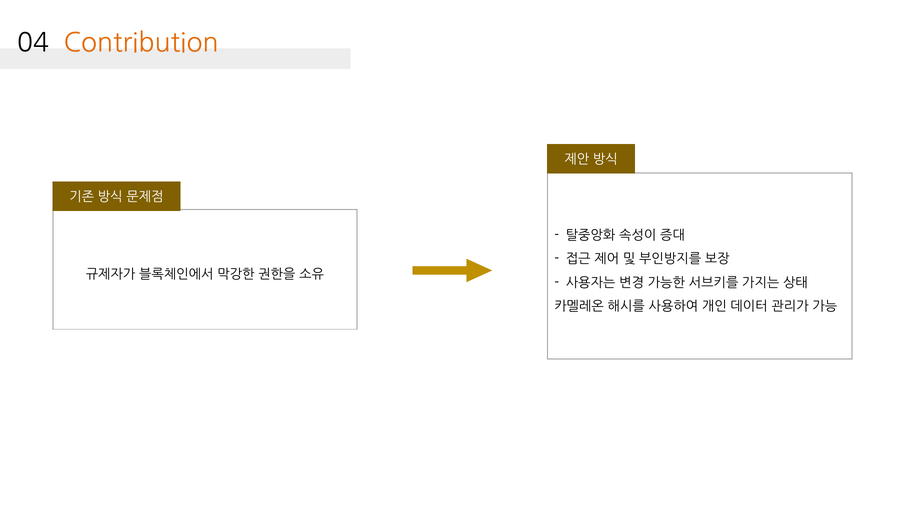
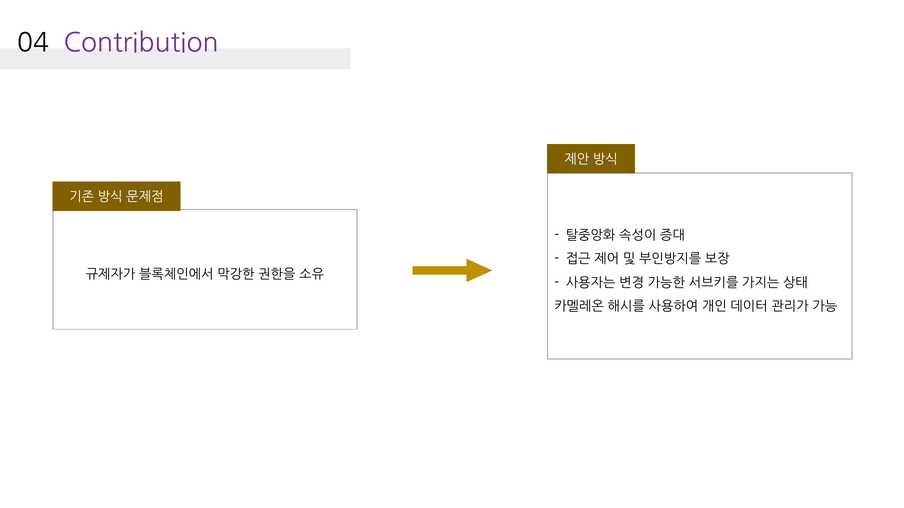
Contribution colour: orange -> purple (141, 43)
